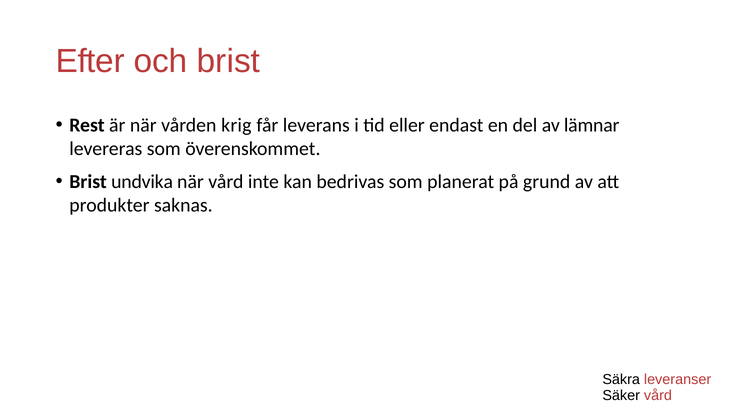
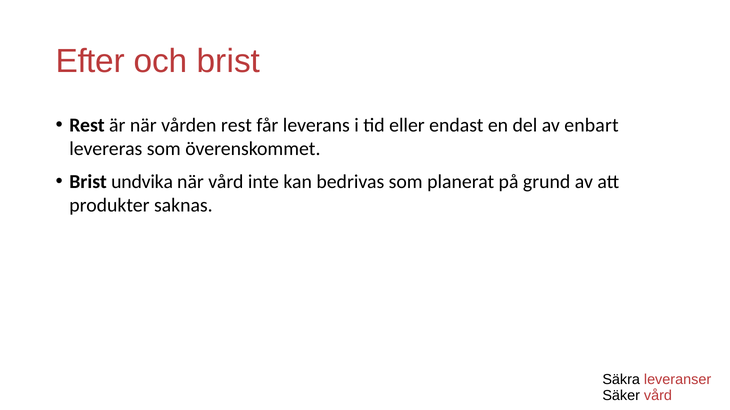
vården krig: krig -> rest (236, 125)
lämnar: lämnar -> enbart (591, 125)
